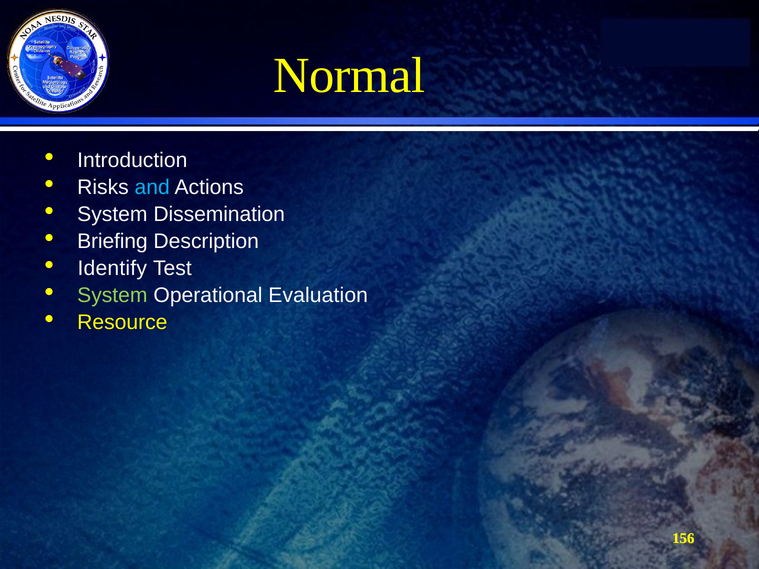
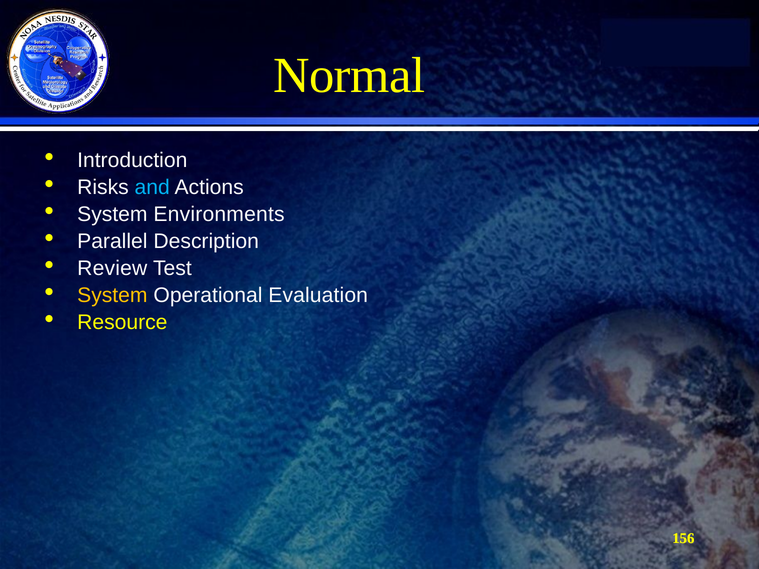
Dissemination: Dissemination -> Environments (219, 215)
Briefing: Briefing -> Parallel (112, 242)
Identify: Identify -> Review (112, 268)
System colour: light green -> yellow (112, 295)
